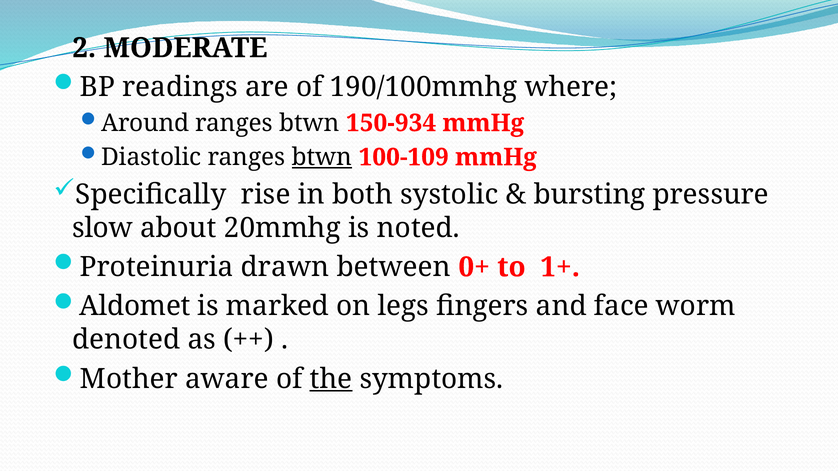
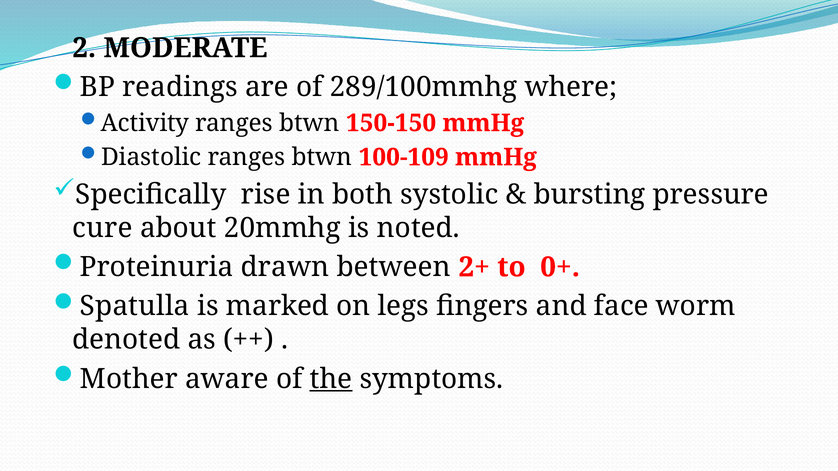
190/100mmhg: 190/100mmhg -> 289/100mmhg (424, 87)
Around: Around -> Activity (145, 123)
150-934: 150-934 -> 150-150 (391, 123)
btwn underline: present -> none (322, 157)
slow: slow -> cure (102, 228)
0+: 0+ -> 2+ (474, 267)
1+: 1+ -> 0+ (560, 267)
Aldomet: Aldomet -> Spatulla (135, 306)
